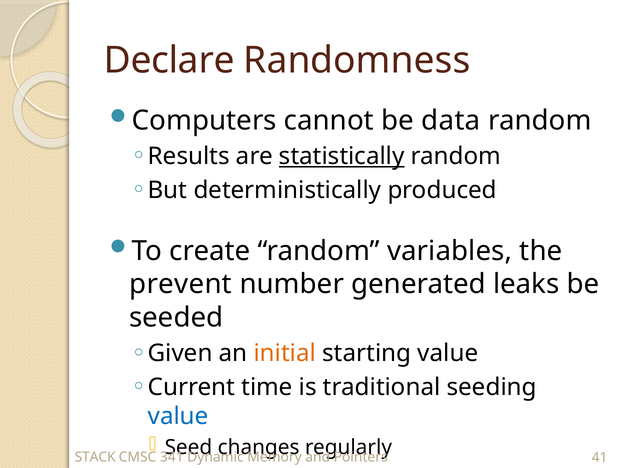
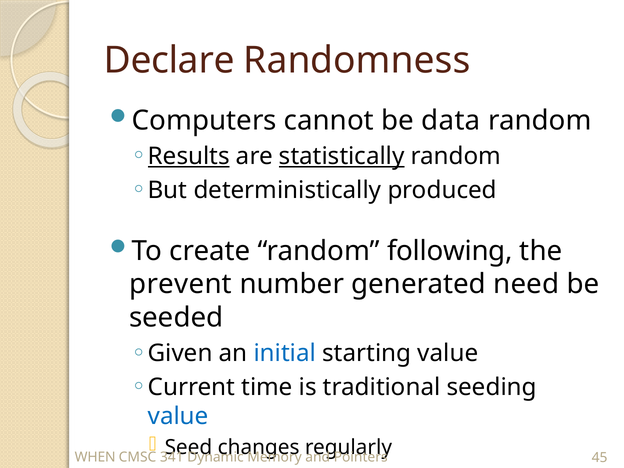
Results underline: none -> present (189, 156)
variables: variables -> following (450, 251)
leaks: leaks -> need (526, 284)
initial colour: orange -> blue (285, 353)
STACK: STACK -> WHEN (95, 457)
41: 41 -> 45 (600, 458)
